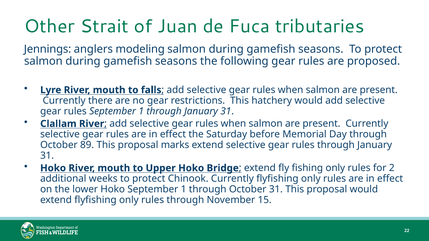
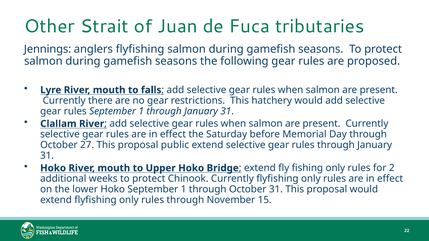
anglers modeling: modeling -> flyfishing (140, 49)
89: 89 -> 27 (87, 145)
marks: marks -> public (175, 145)
